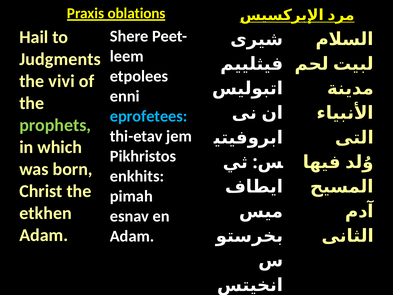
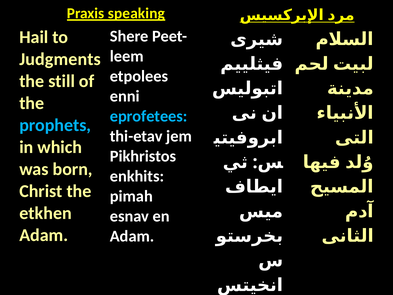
oblations: oblations -> speaking (136, 13)
vivi: vivi -> still (62, 81)
prophets colour: light green -> light blue (55, 125)
